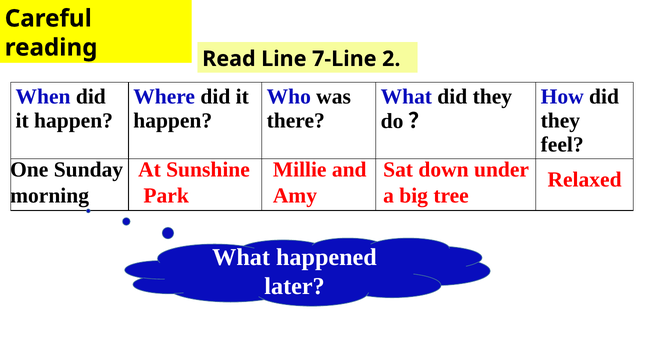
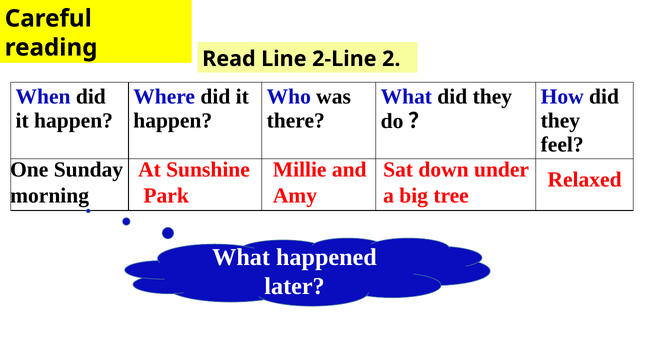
7-Line: 7-Line -> 2-Line (344, 59)
